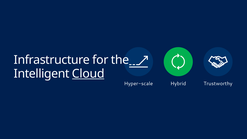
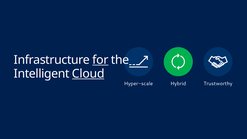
for underline: none -> present (100, 60)
